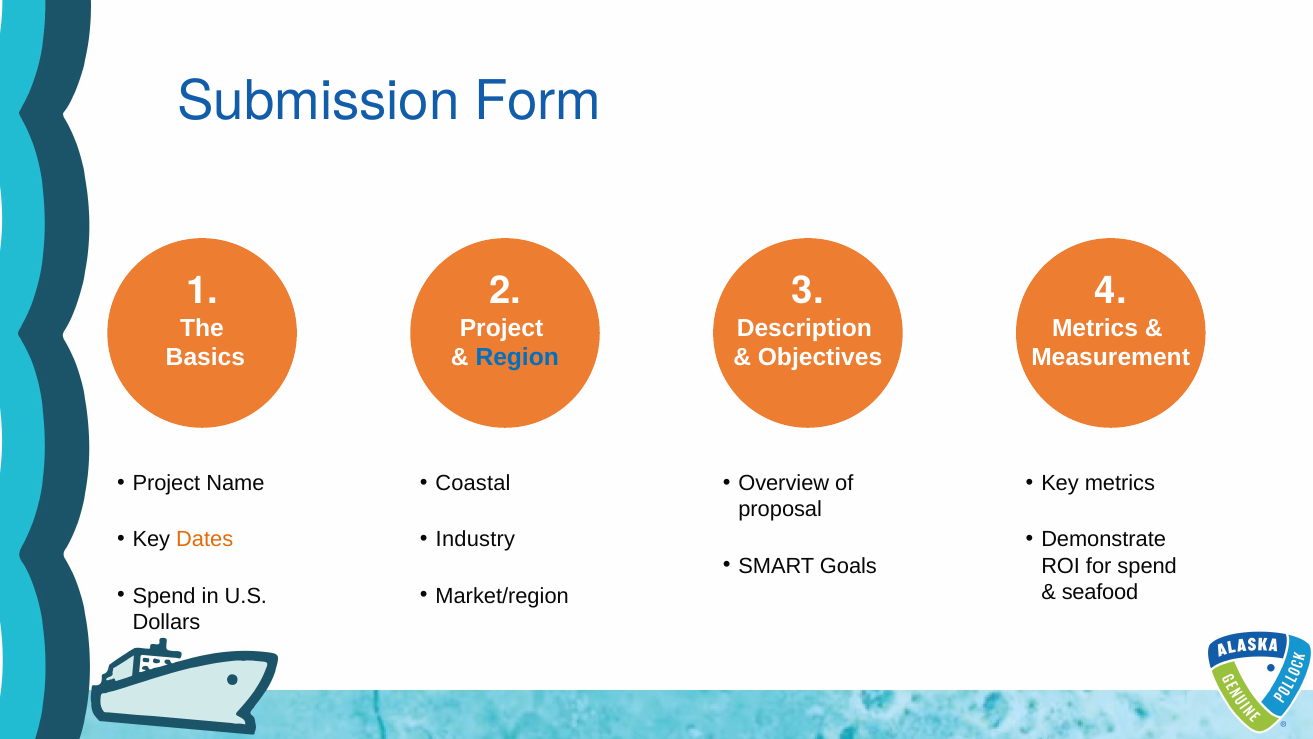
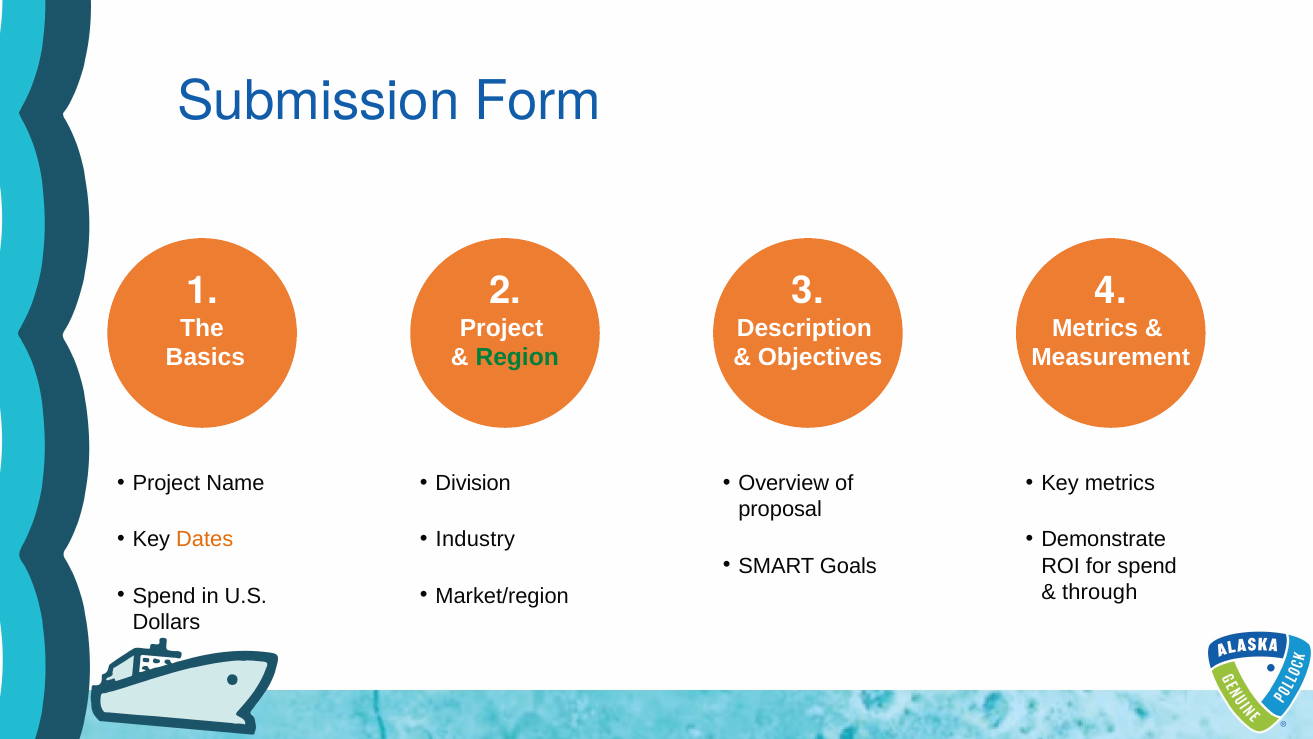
Region colour: blue -> green (517, 357)
Coastal: Coastal -> Division (473, 483)
seafood: seafood -> through (1100, 592)
